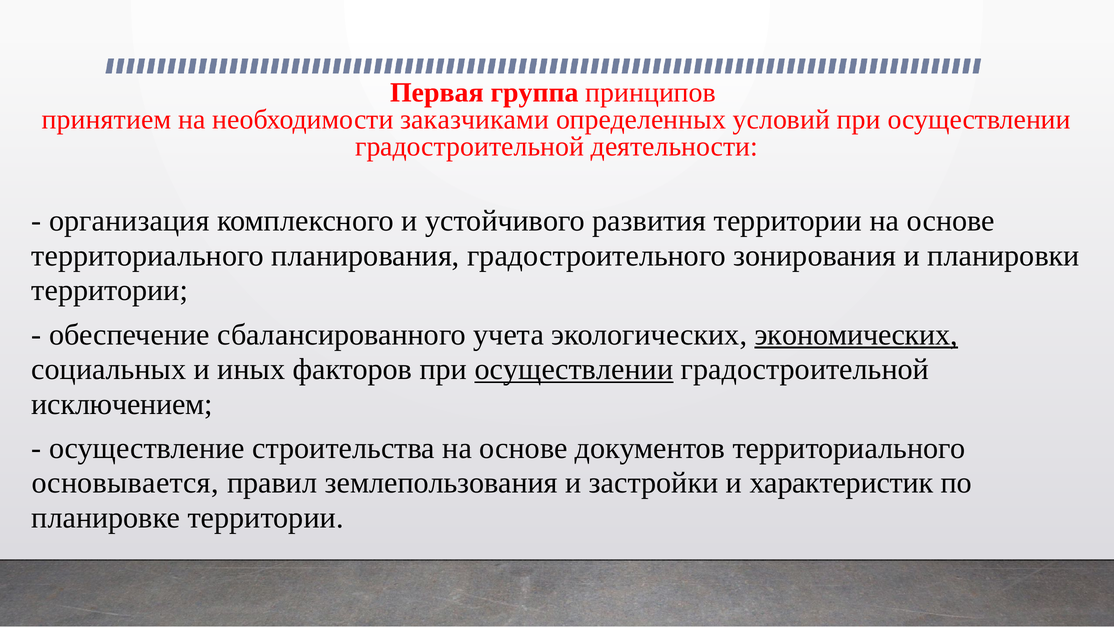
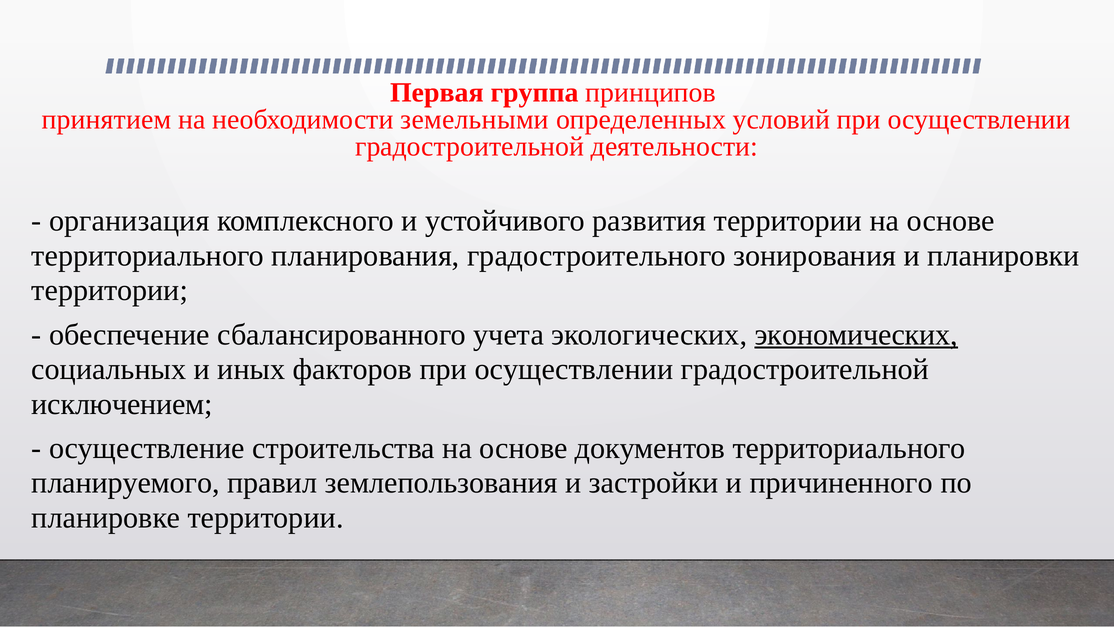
заказчиками: заказчиками -> земельными (475, 120)
осуществлении underline: present -> none (574, 369)
основывается: основывается -> планируемого (126, 483)
характеристик: характеристик -> причиненного (841, 483)
